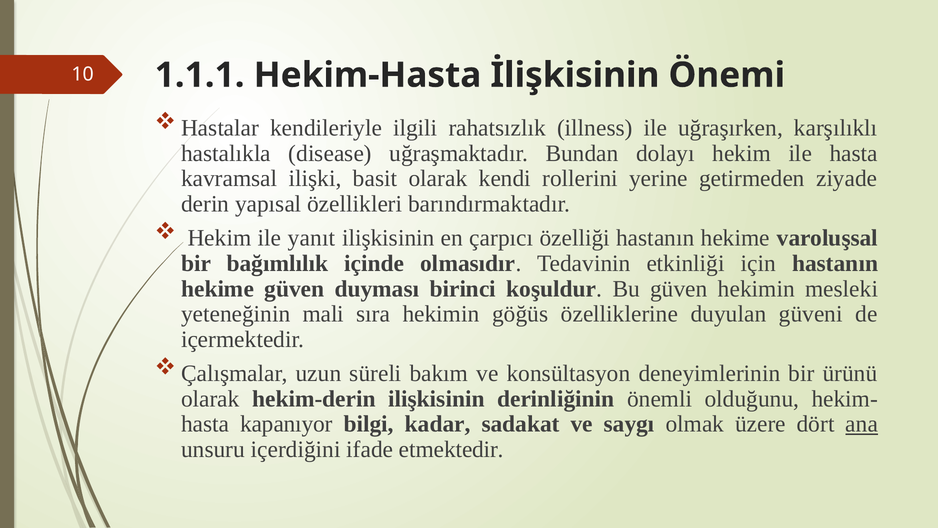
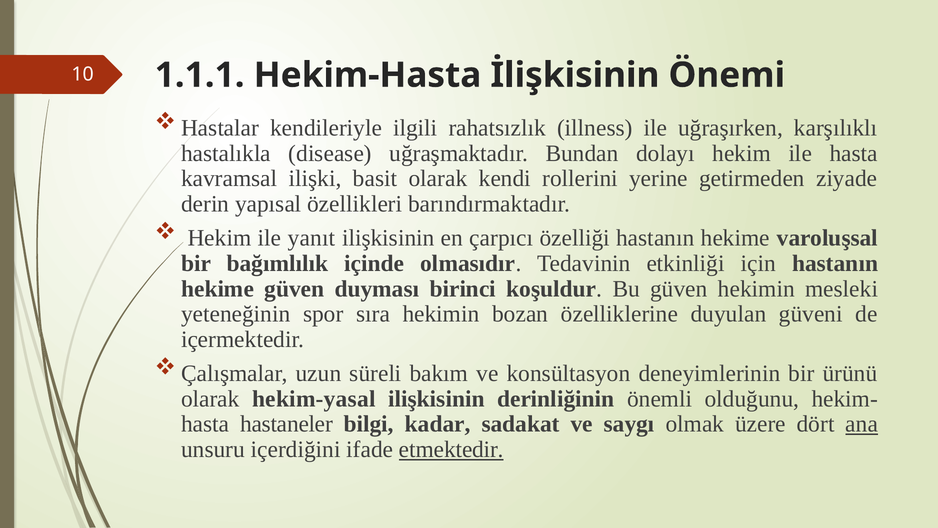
mali: mali -> spor (323, 314)
göğüs: göğüs -> bozan (520, 314)
hekim-derin: hekim-derin -> hekim-yasal (314, 399)
kapanıyor: kapanıyor -> hastaneler (287, 424)
etmektedir underline: none -> present (451, 449)
